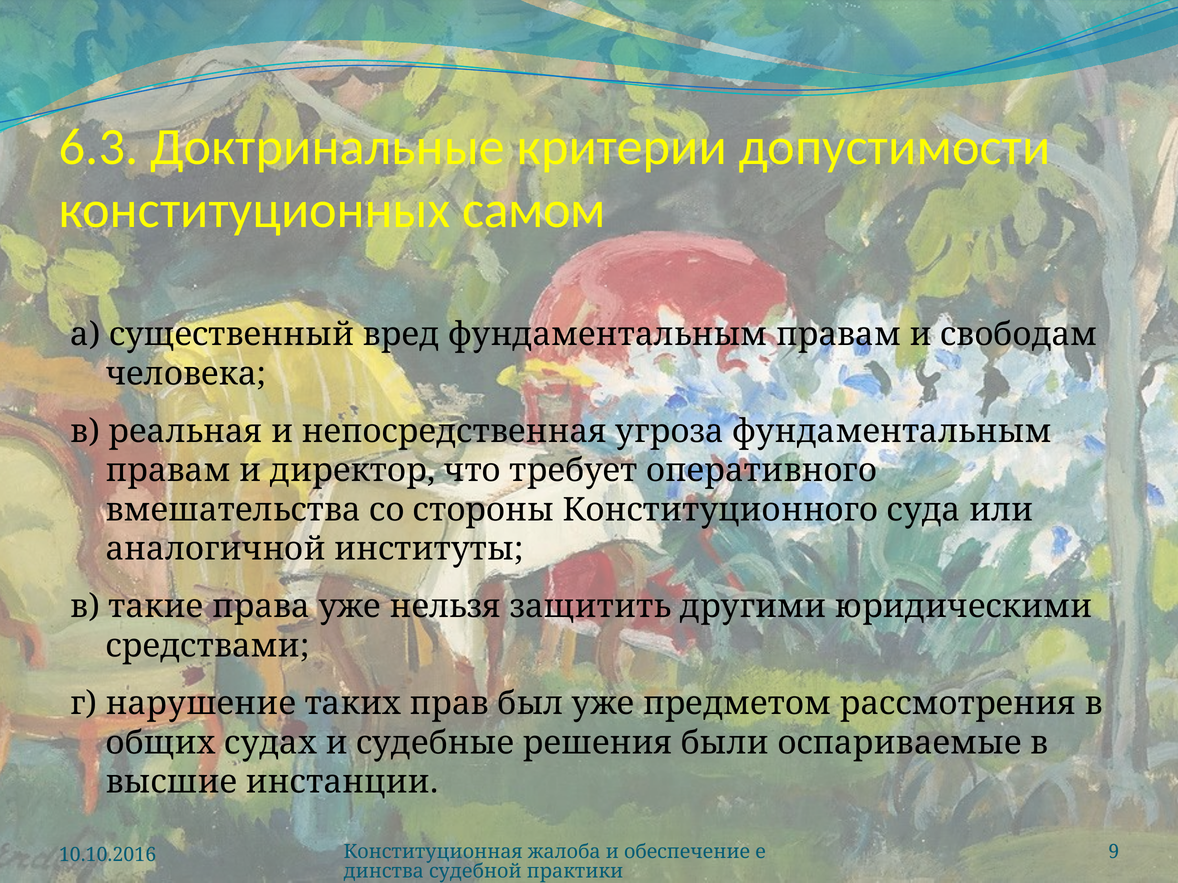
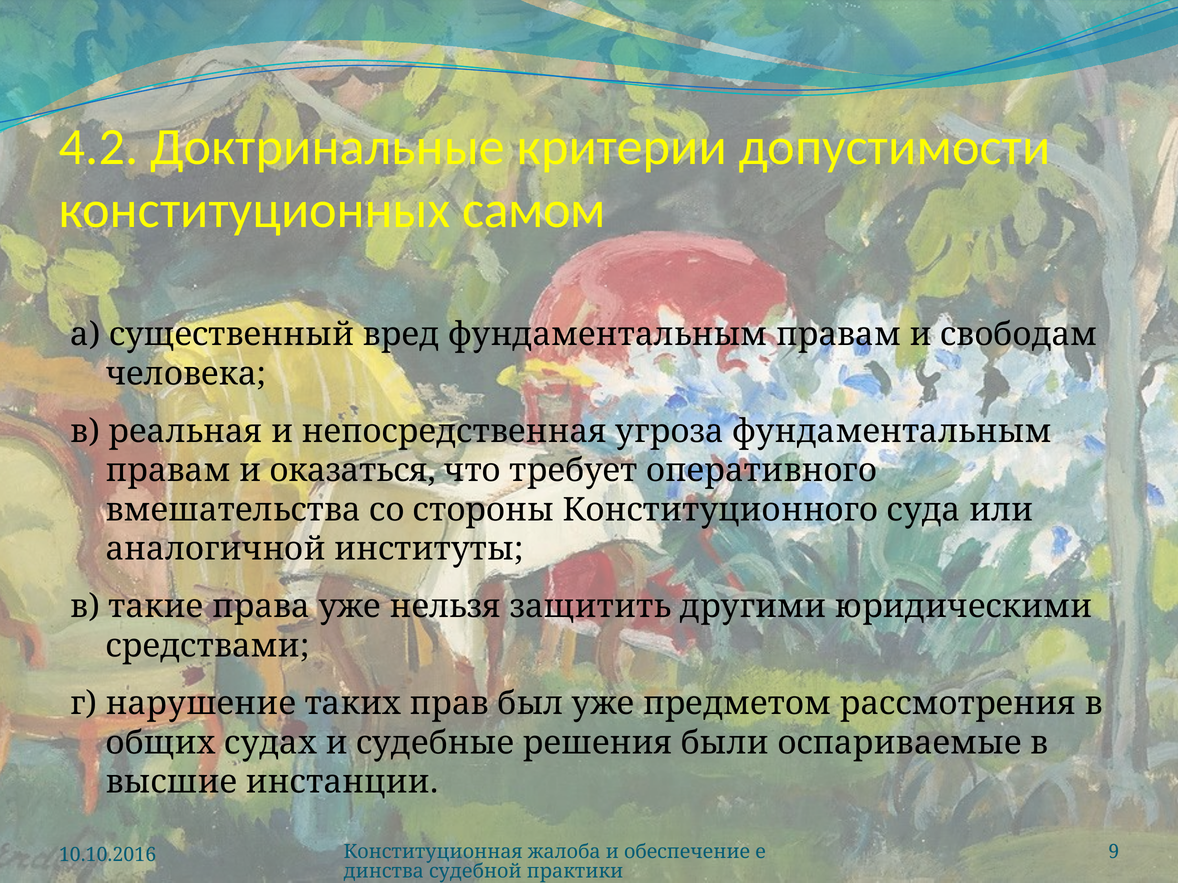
6.3: 6.3 -> 4.2 (99, 147)
директор: директор -> оказаться (353, 471)
